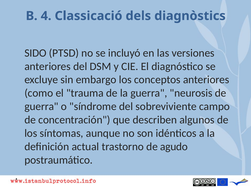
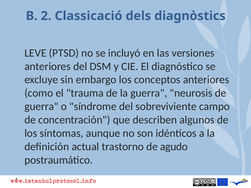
4: 4 -> 2 (46, 16)
SIDO: SIDO -> LEVE (35, 53)
